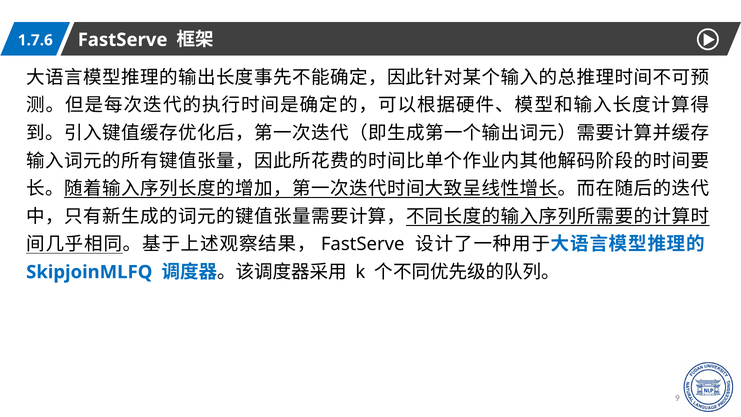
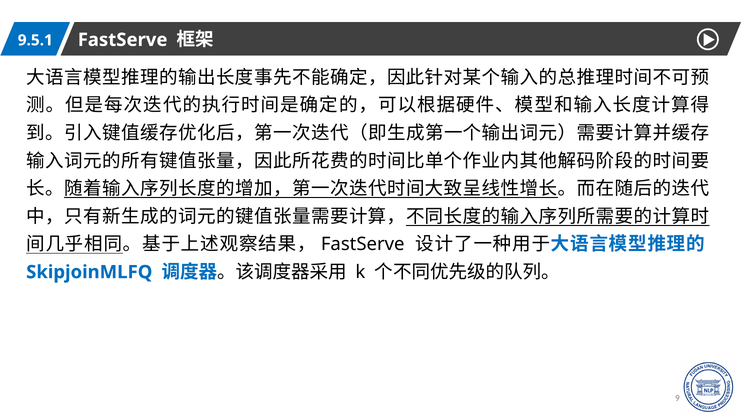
1.7.6: 1.7.6 -> 9.5.1 (35, 40)
